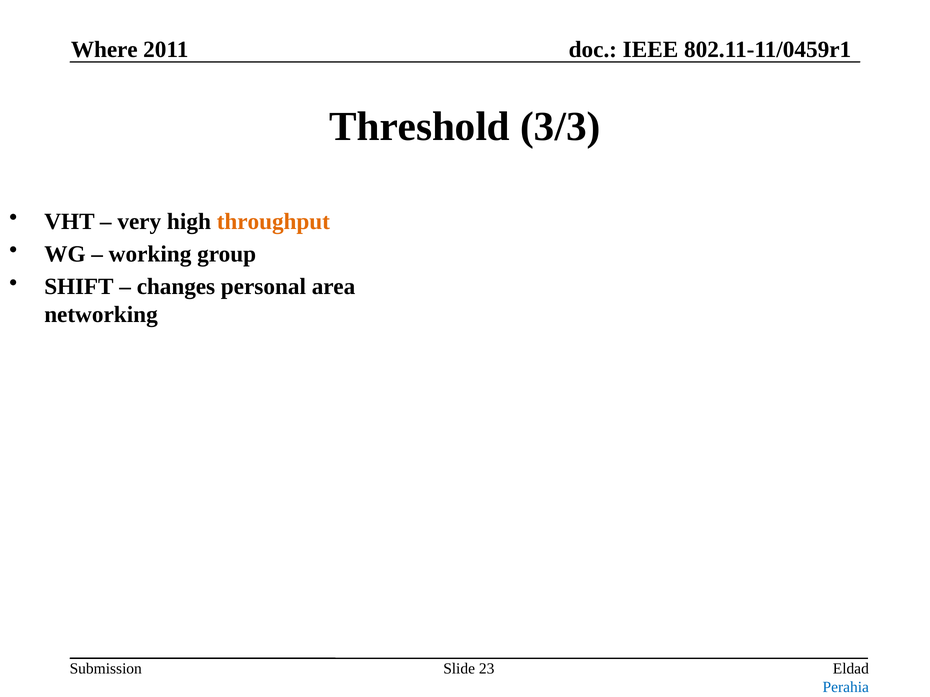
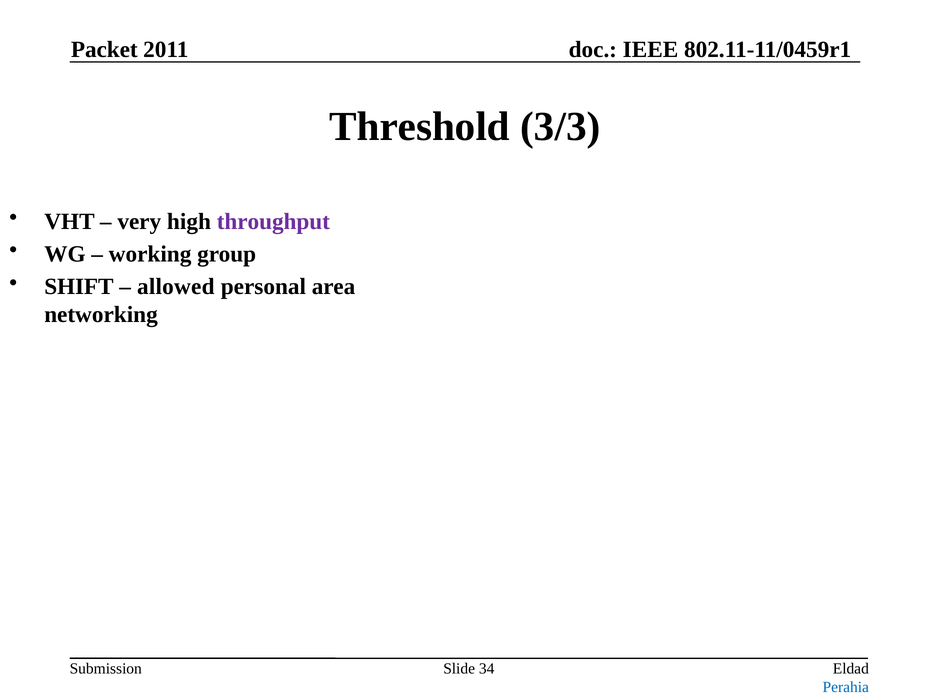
Where: Where -> Packet (104, 50)
throughput colour: orange -> purple (273, 222)
changes: changes -> allowed (176, 287)
23: 23 -> 34 (487, 669)
